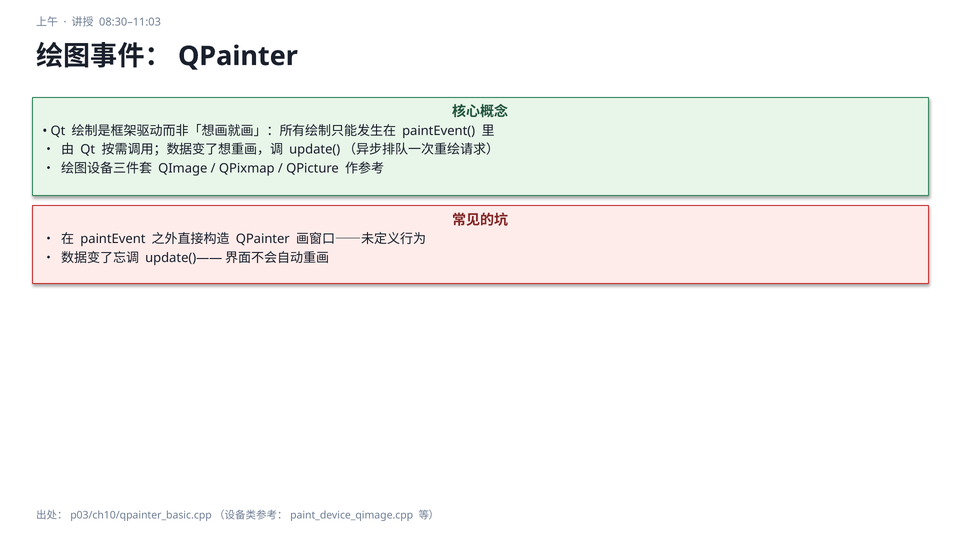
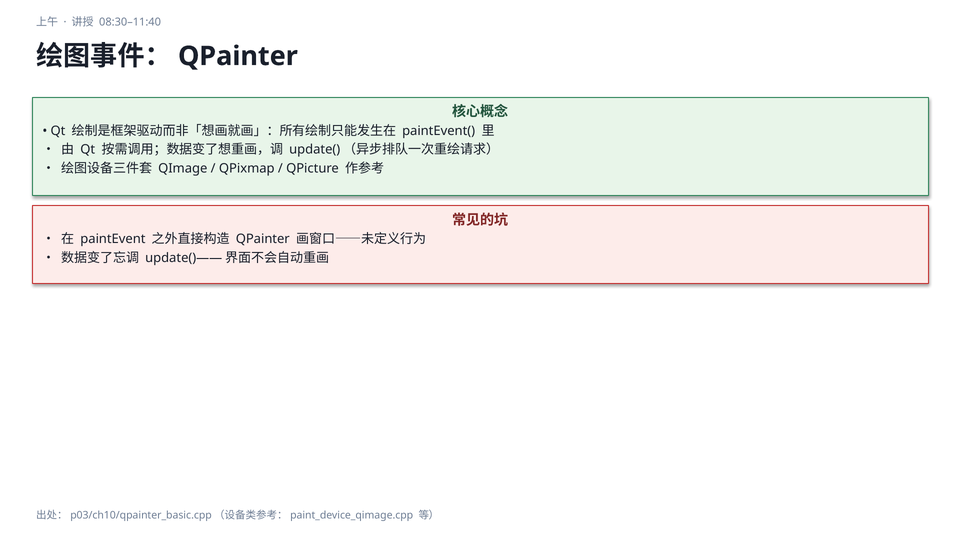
08:30–11:03: 08:30–11:03 -> 08:30–11:40 (130, 22)
